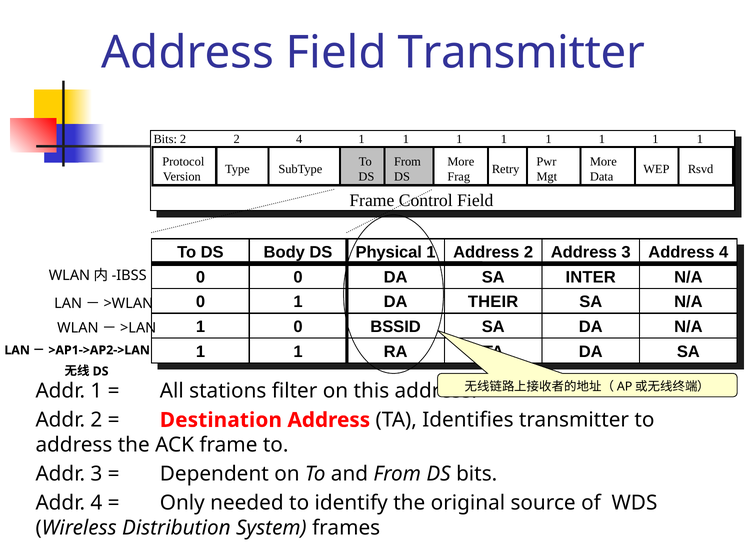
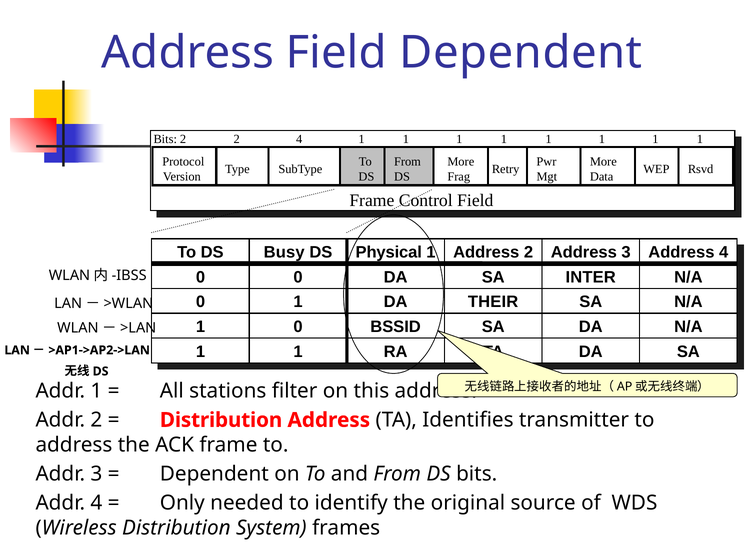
Field Transmitter: Transmitter -> Dependent (521, 53)
Body: Body -> Busy (284, 253)
Destination: Destination -> Distribution (221, 420)
